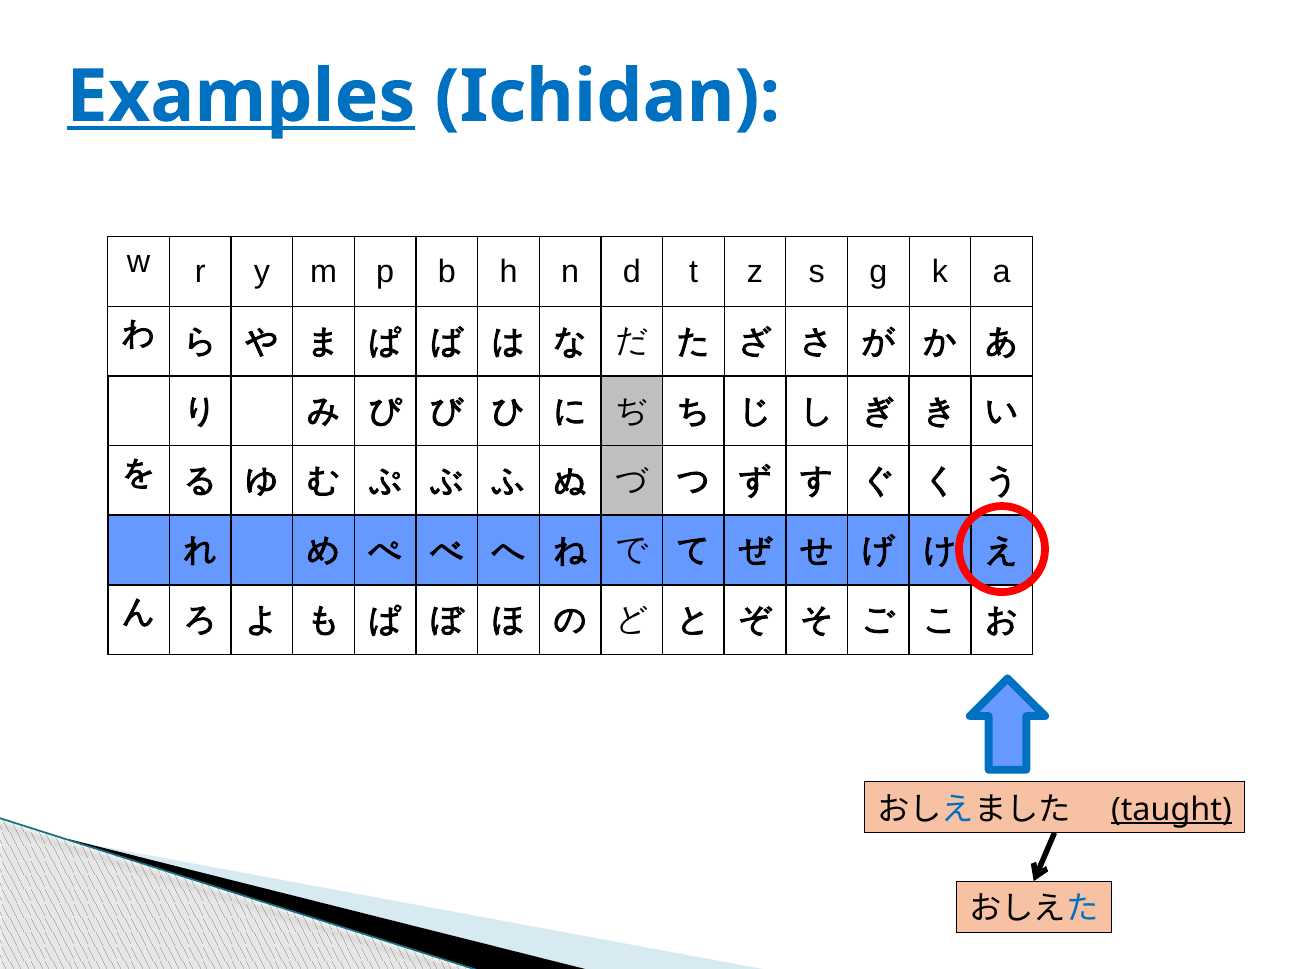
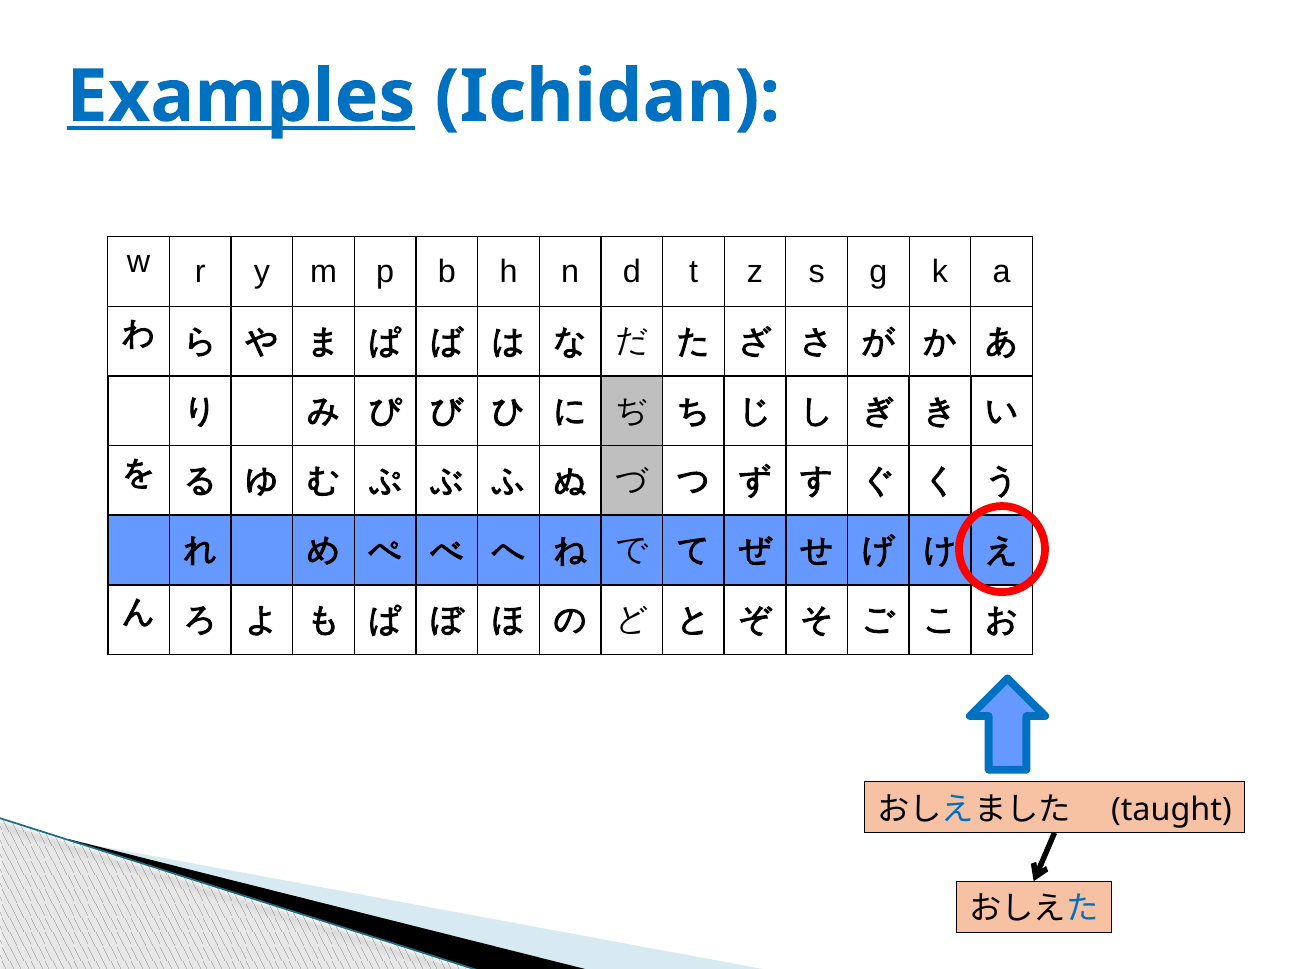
taught underline: present -> none (1171, 810)
